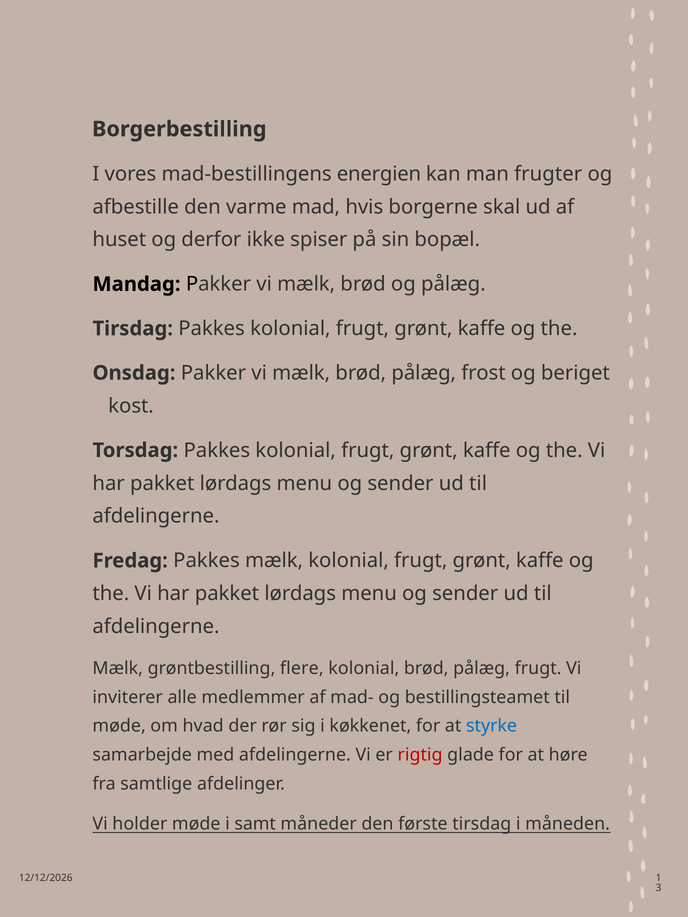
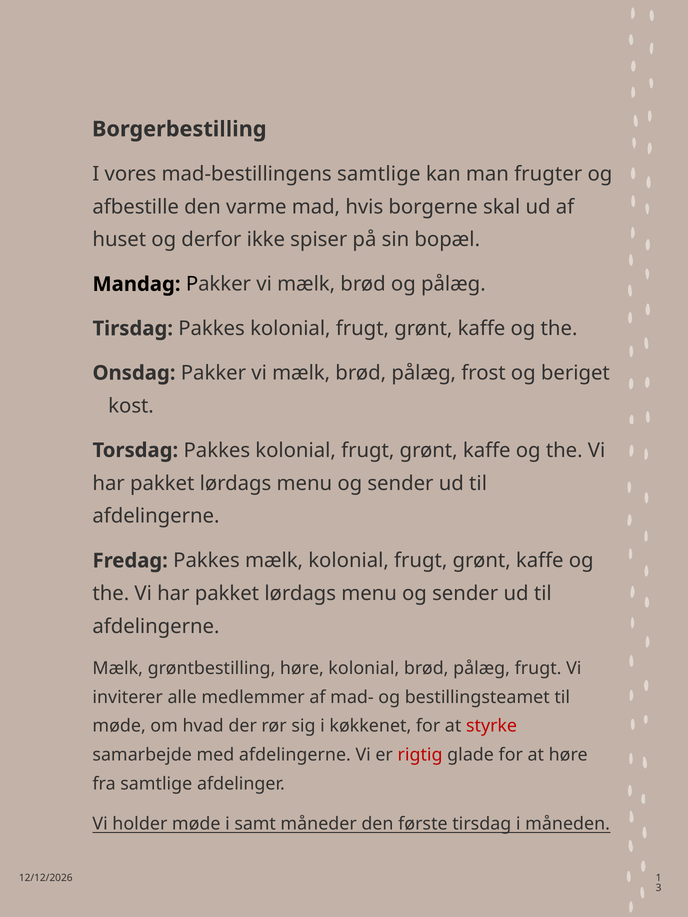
mad-bestillingens energien: energien -> samtlige (379, 174)
grøntbestilling flere: flere -> høre (302, 668)
styrke colour: blue -> red (492, 726)
